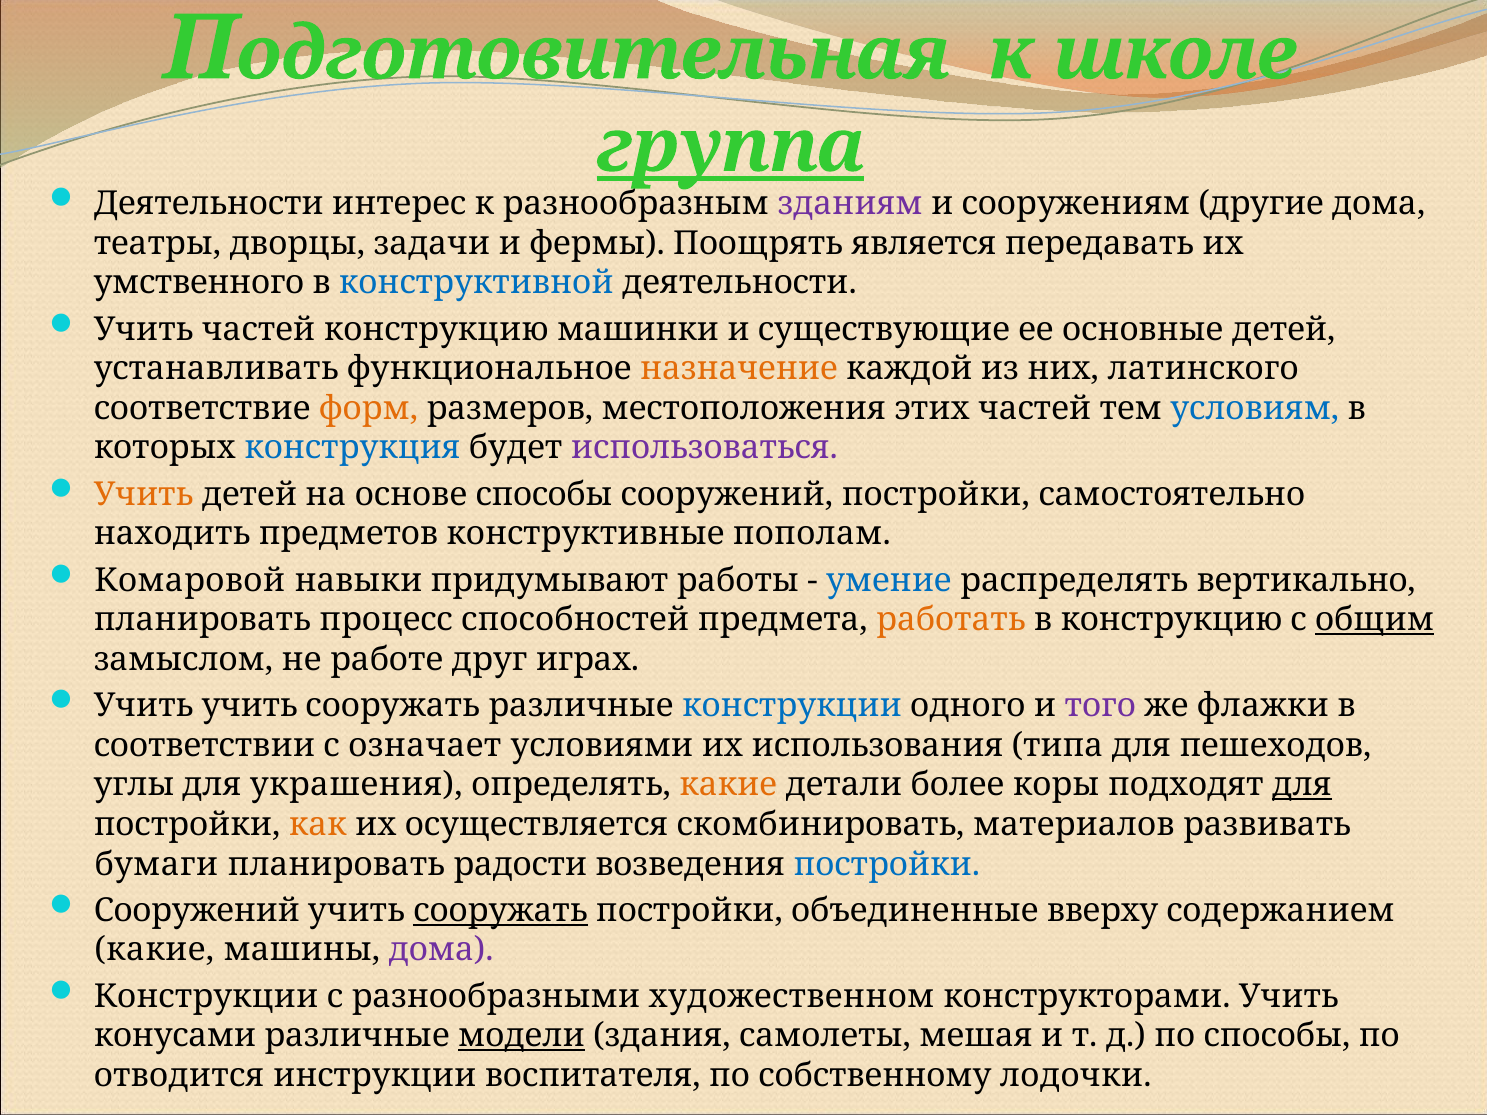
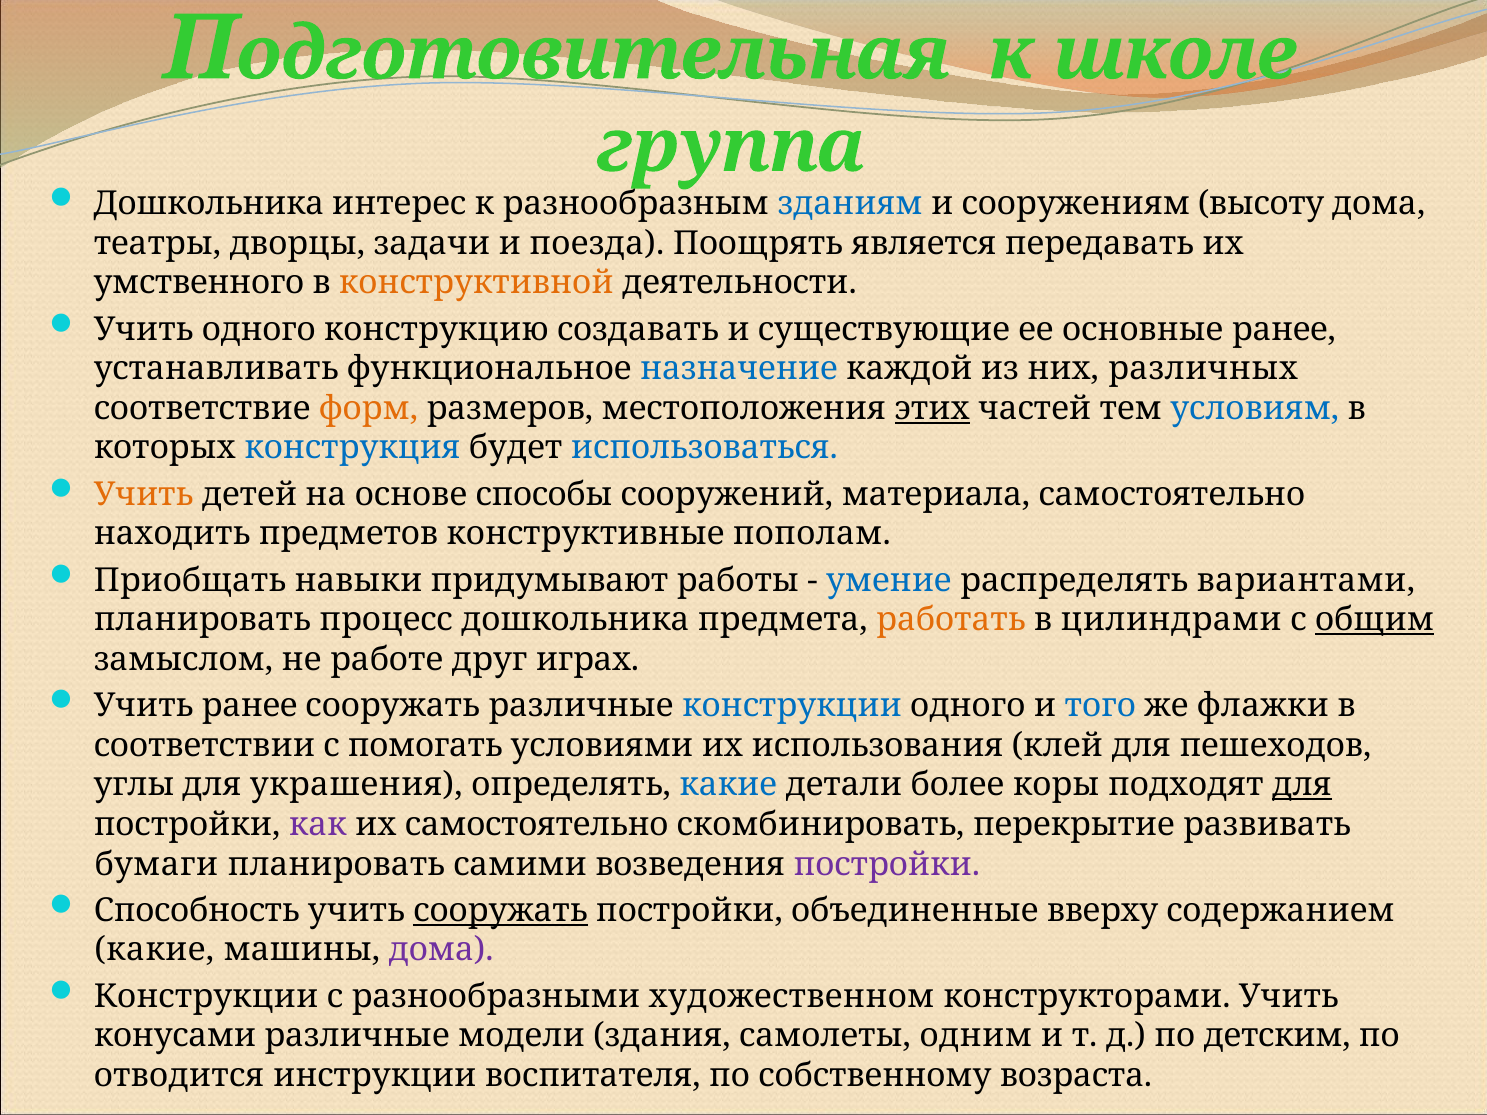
группа underline: present -> none (731, 146)
Деятельности: Деятельности -> Дошкольника (209, 204)
зданиям colour: purple -> blue (850, 204)
другие: другие -> высоту (1261, 204)
фермы: фермы -> поезда (597, 243)
конструктивной colour: blue -> orange (476, 283)
Учить частей: частей -> одного (259, 329)
машинки: машинки -> создавать (638, 329)
основные детей: детей -> ранее (1284, 329)
назначение colour: orange -> blue (739, 369)
латинского: латинского -> различных (1203, 369)
этих underline: none -> present (932, 409)
использоваться colour: purple -> blue (704, 448)
сооружений постройки: постройки -> материала (936, 494)
Комаровой: Комаровой -> Приобщать (190, 580)
вертикально: вертикально -> вариантами (1306, 580)
процесс способностей: способностей -> дошкольника (575, 620)
в конструкцию: конструкцию -> цилиндрами (1171, 620)
Учить учить: учить -> ранее (250, 706)
того colour: purple -> blue (1100, 706)
означает: означает -> помогать (425, 745)
типа: типа -> клей (1057, 745)
какие colour: orange -> blue (728, 785)
как colour: orange -> purple (318, 825)
их осуществляется: осуществляется -> самостоятельно (537, 825)
материалов: материалов -> перекрытие (1074, 825)
радости: радости -> самими (520, 864)
постройки colour: blue -> purple (887, 864)
Сооружений: Сооружений -> Способность (197, 911)
модели underline: present -> none (521, 1036)
мешая: мешая -> одним (976, 1036)
по способы: способы -> детским (1277, 1036)
лодочки: лодочки -> возраста (1076, 1076)
